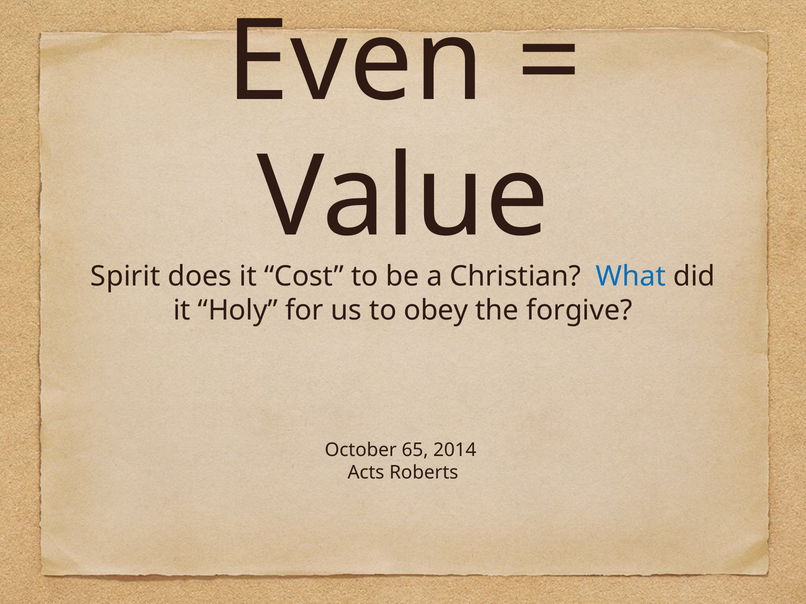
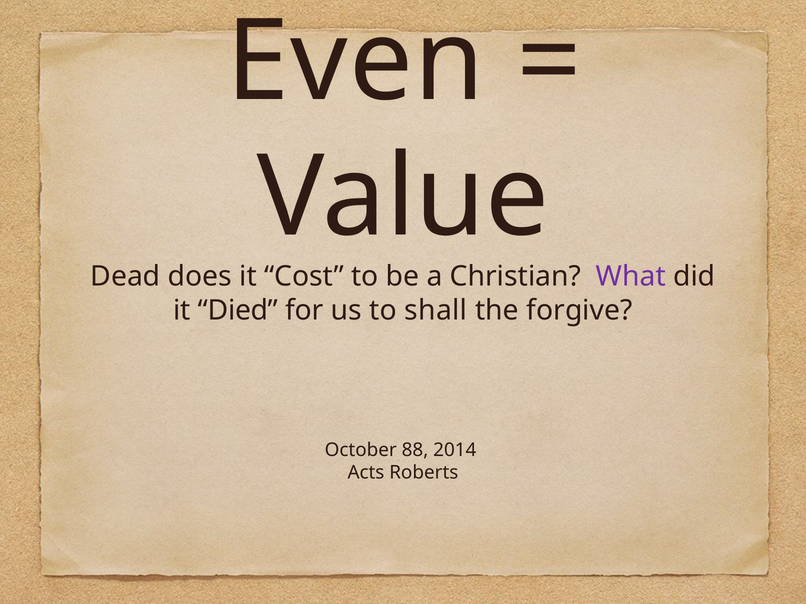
Spirit: Spirit -> Dead (125, 277)
What colour: blue -> purple (631, 277)
Holy: Holy -> Died (238, 311)
obey: obey -> shall (436, 311)
65: 65 -> 88 (415, 450)
